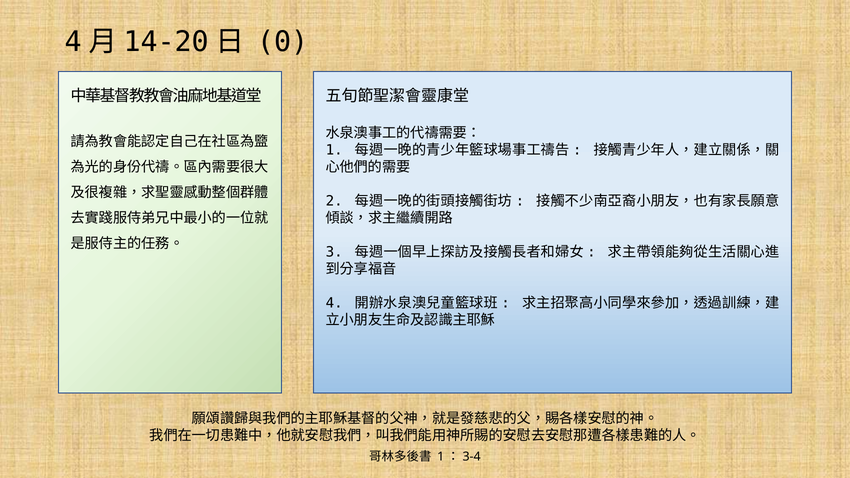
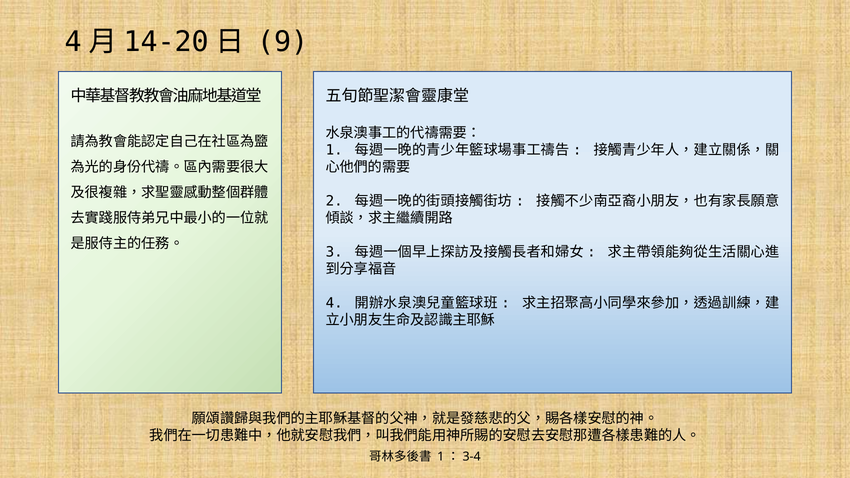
0: 0 -> 9 (283, 42)
